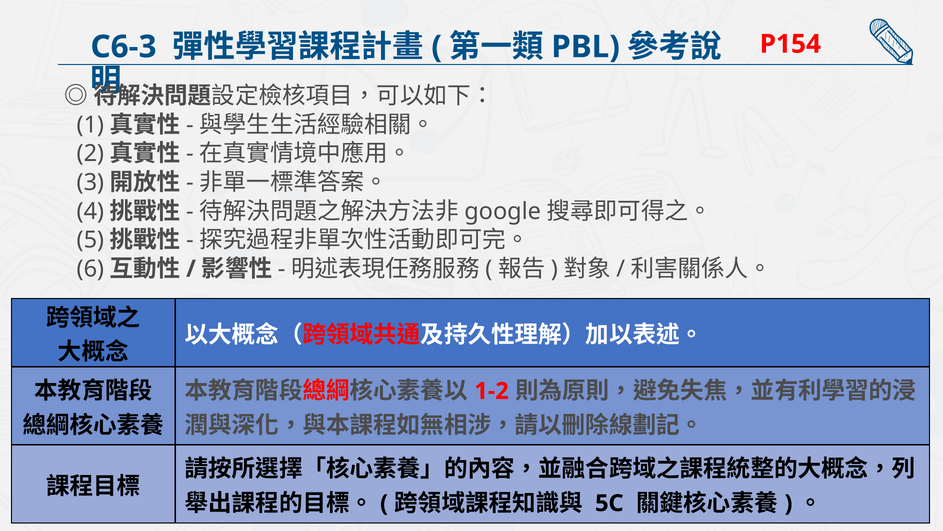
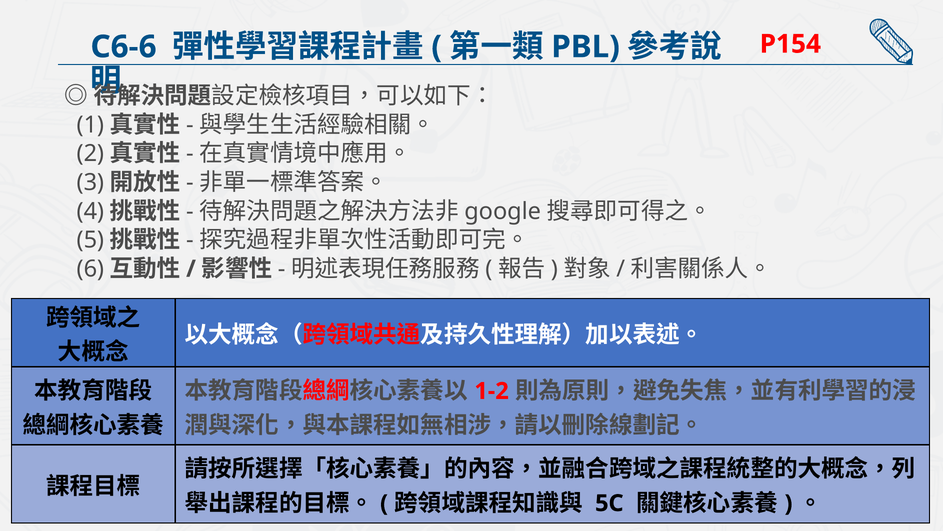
C6-3: C6-3 -> C6-6 (124, 47)
